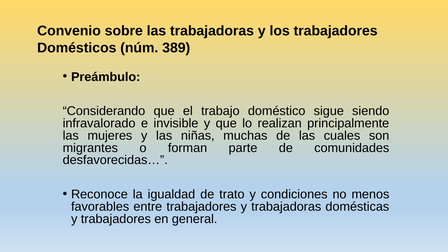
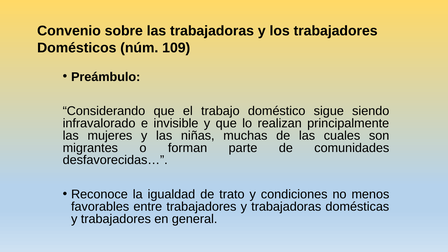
389: 389 -> 109 (176, 48)
